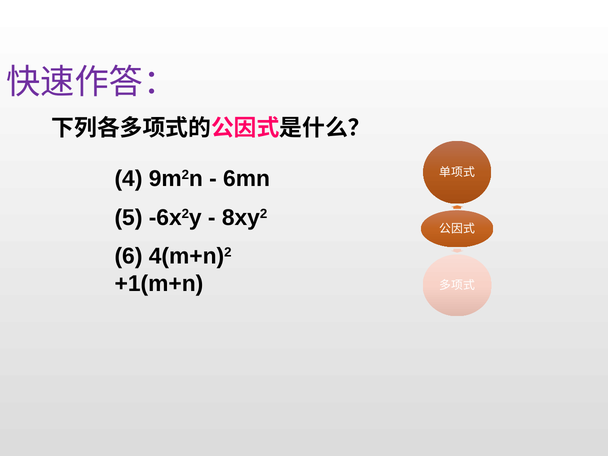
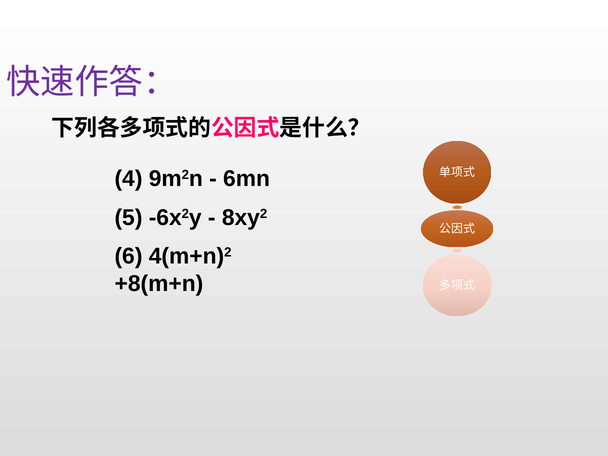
+1(m+n: +1(m+n -> +8(m+n (159, 284)
